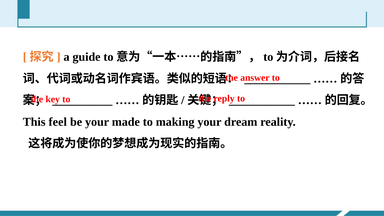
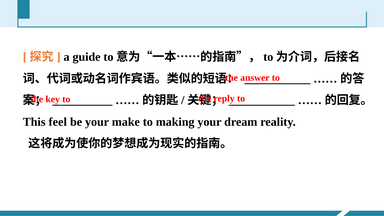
made: made -> make (126, 122)
